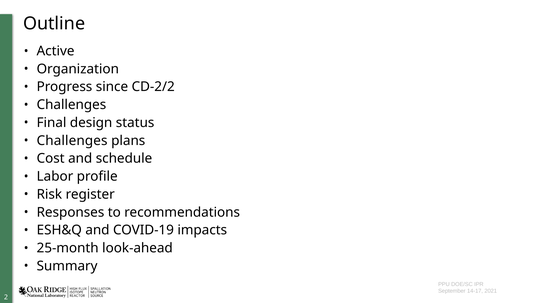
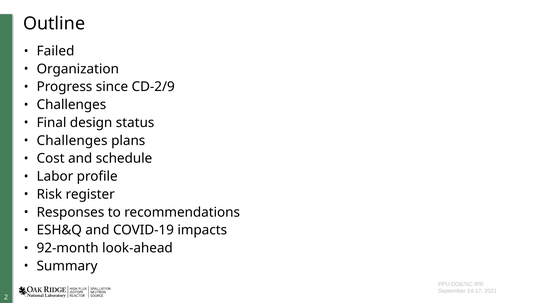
Active: Active -> Failed (56, 51)
CD-2/2: CD-2/2 -> CD-2/9 (153, 87)
25-month: 25-month -> 92-month (68, 248)
